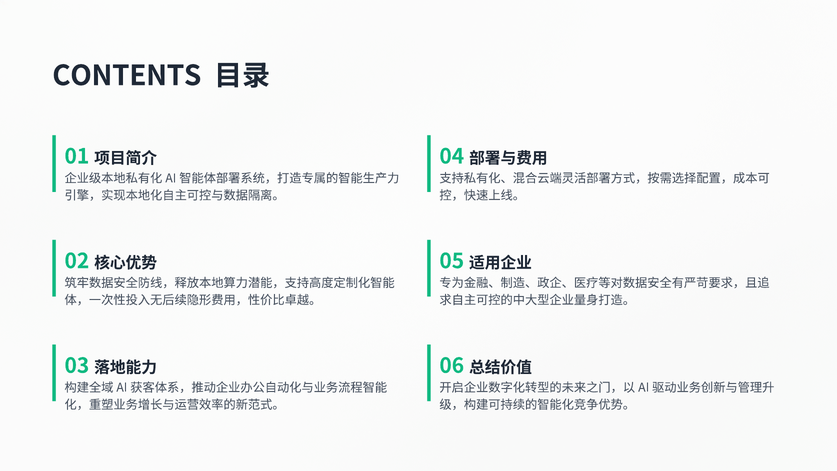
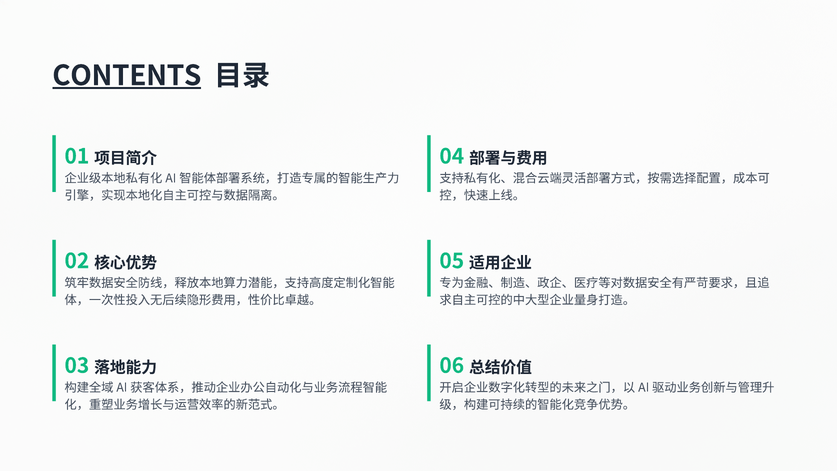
CONTENTS underline: none -> present (127, 76)
